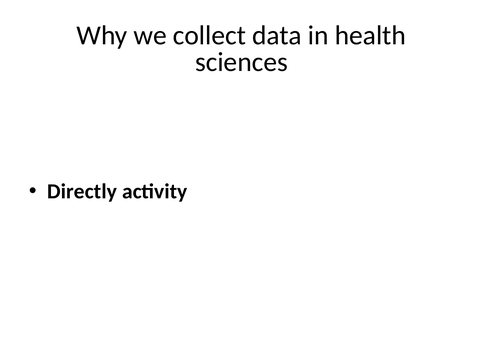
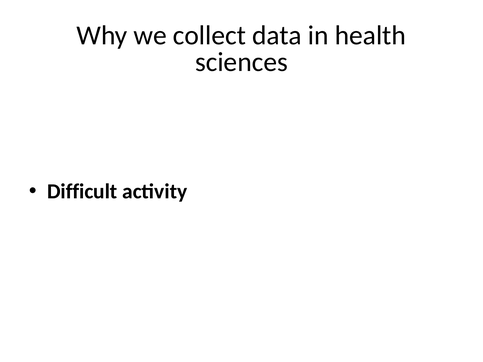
Directly: Directly -> Difficult (82, 192)
